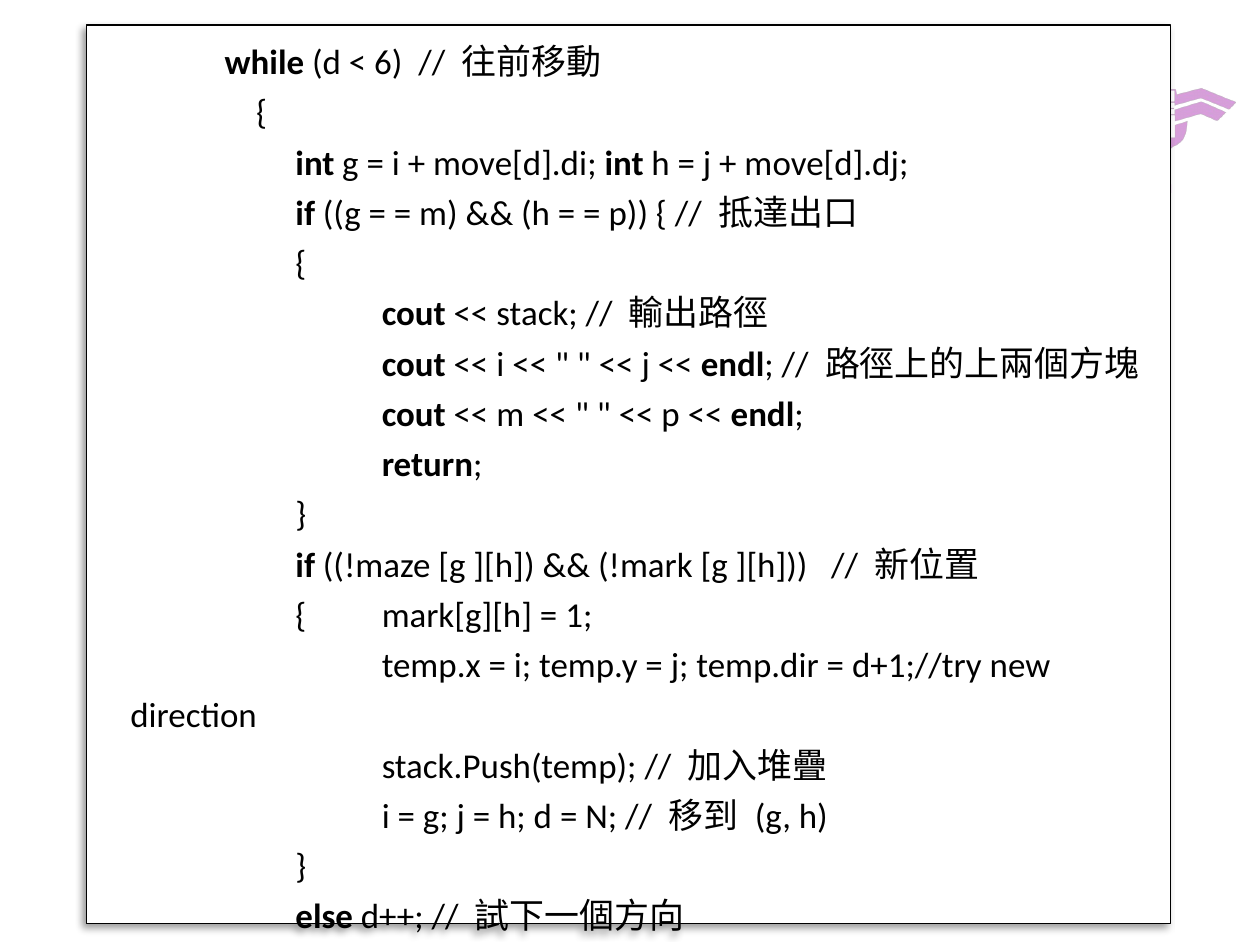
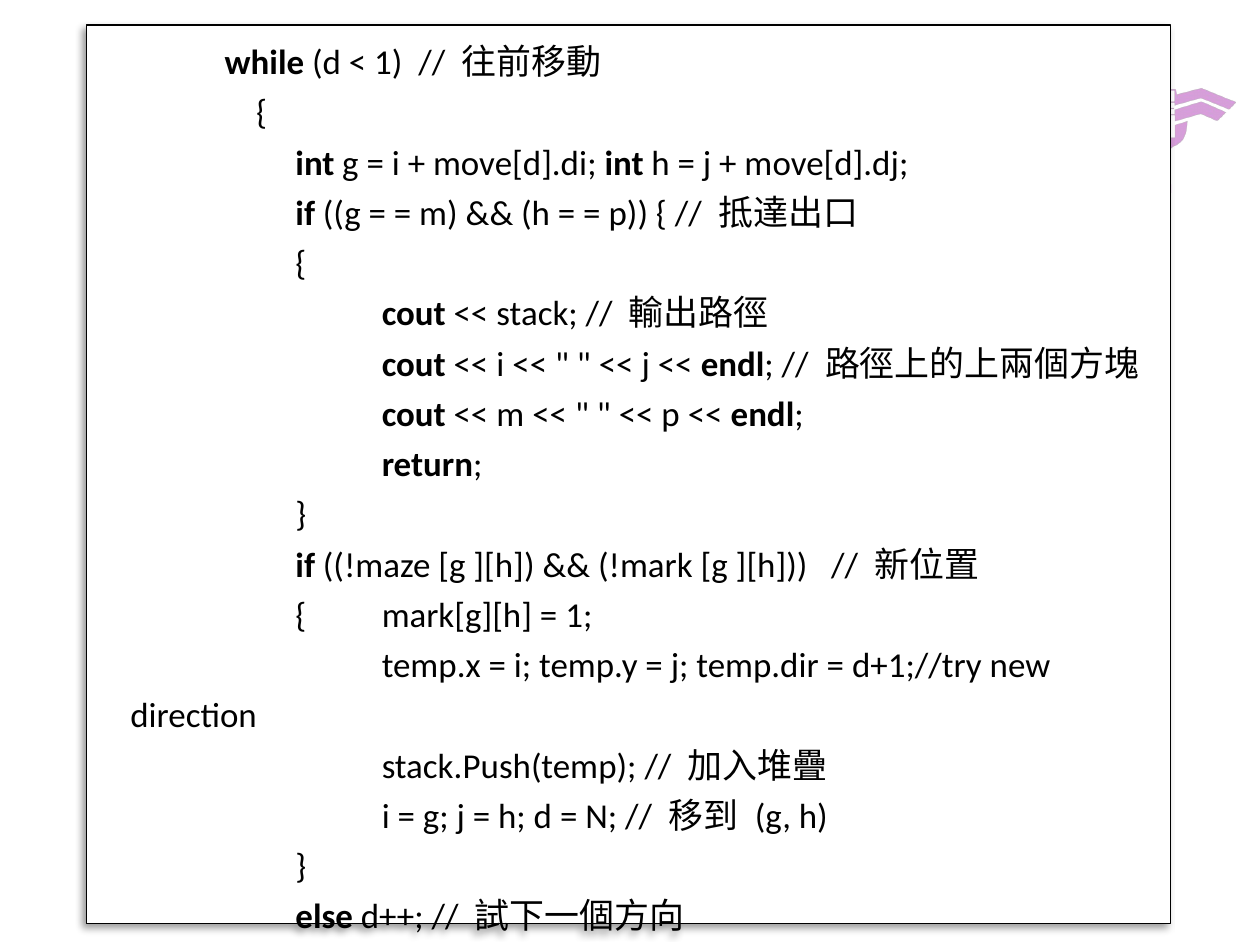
6: 6 -> 1 (388, 63)
